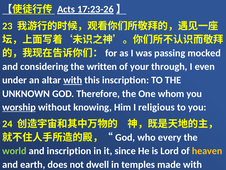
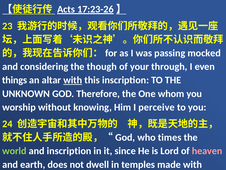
written: written -> though (102, 66)
under: under -> things (15, 80)
worship underline: present -> none (19, 107)
religious: religious -> perceive (157, 107)
every: every -> times (170, 137)
heaven colour: yellow -> pink (207, 151)
